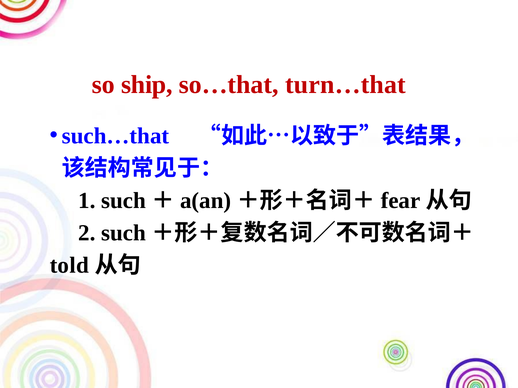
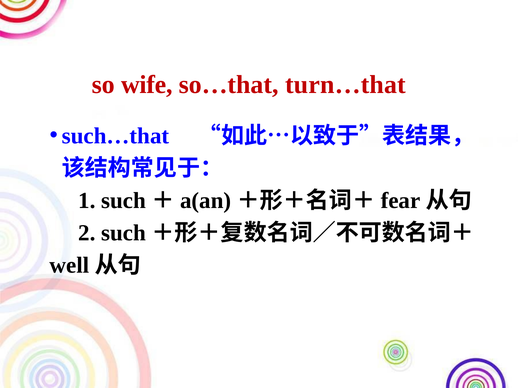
ship: ship -> wife (147, 85)
told: told -> well (69, 266)
